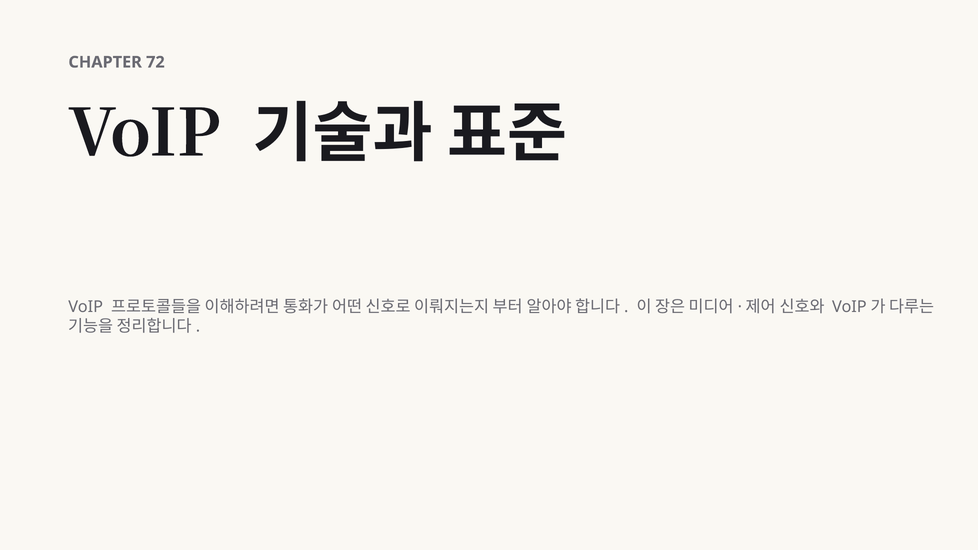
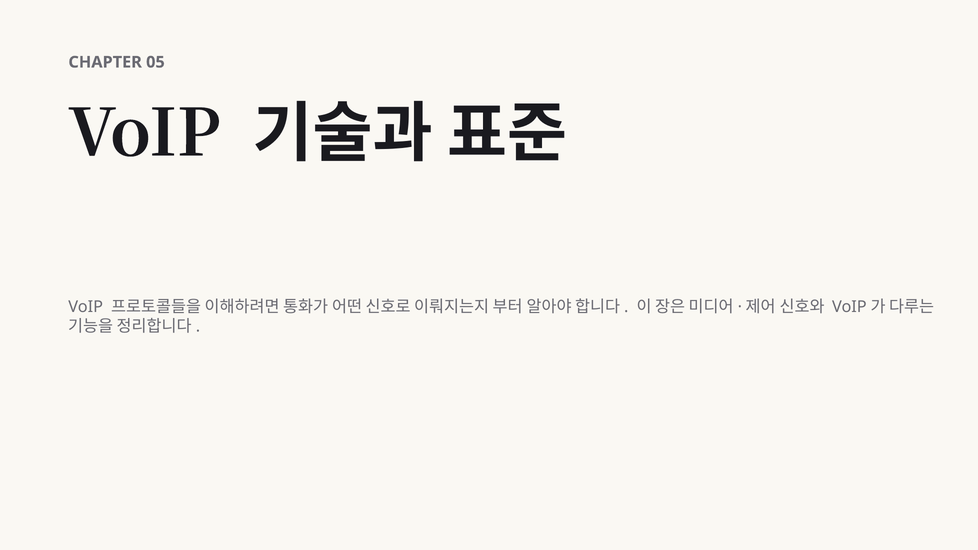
72: 72 -> 05 (155, 62)
